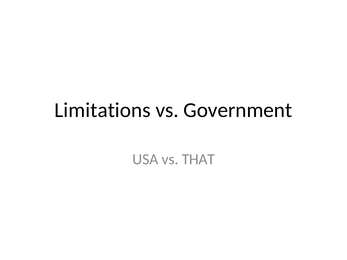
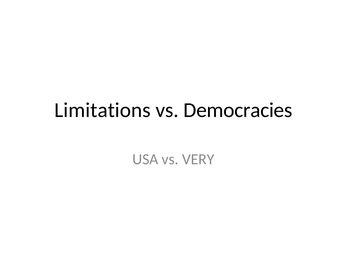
Government: Government -> Democracies (238, 110)
THAT: THAT -> VERY (198, 160)
